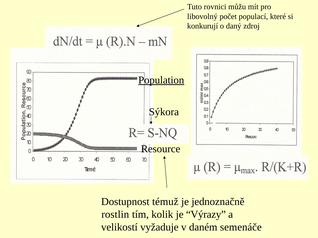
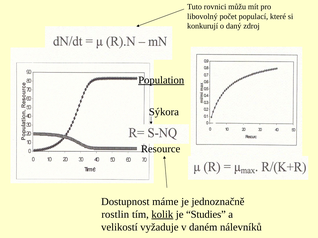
témuž: témuž -> máme (165, 202)
kolik underline: none -> present (162, 215)
Výrazy: Výrazy -> Studies (206, 215)
semenáče: semenáče -> nálevníků (241, 228)
